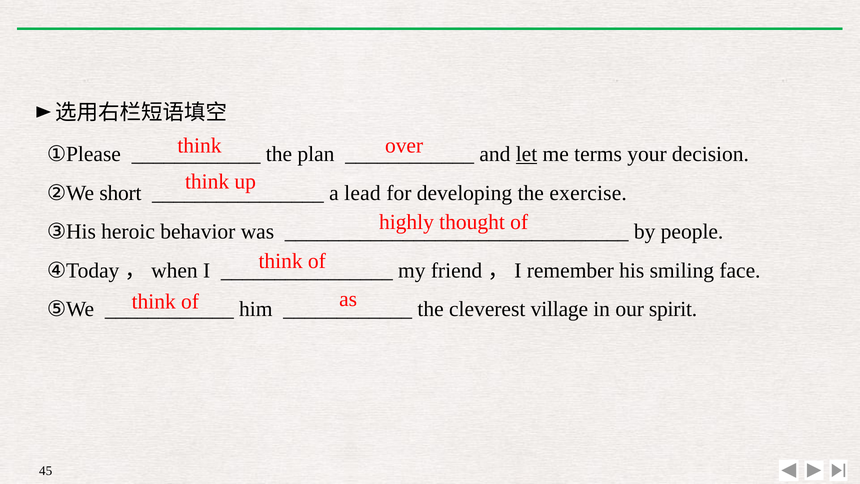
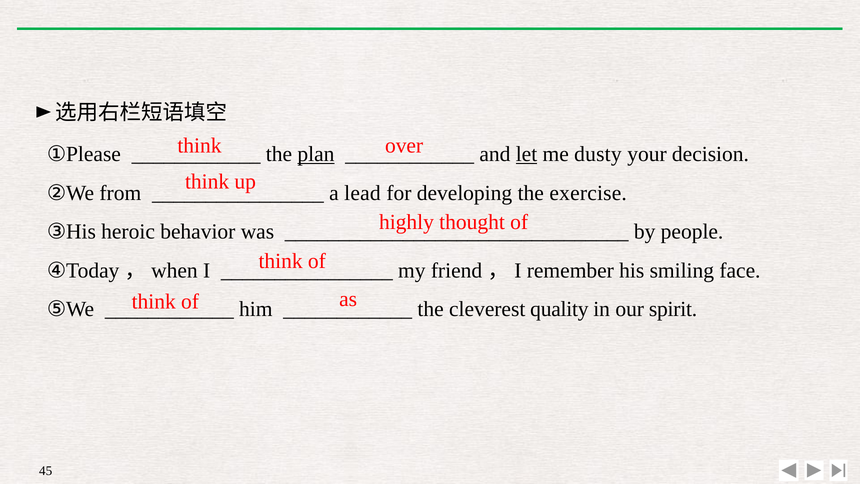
plan underline: none -> present (316, 154)
terms: terms -> dusty (598, 154)
short: short -> from (120, 193)
village: village -> quality (559, 309)
